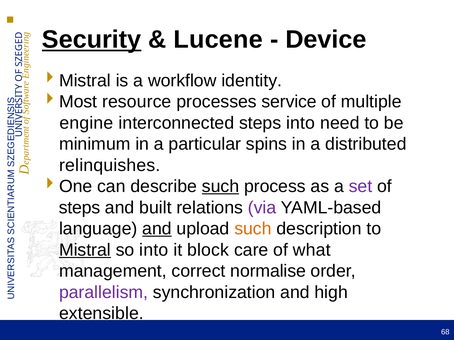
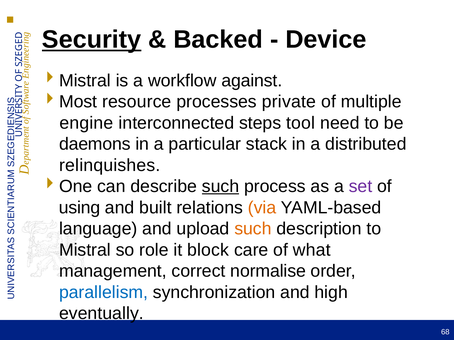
Lucene: Lucene -> Backed (218, 40)
identity: identity -> against (252, 81)
service: service -> private (289, 102)
steps into: into -> tool (301, 123)
minimum: minimum -> daemons (95, 144)
spins: spins -> stack (267, 144)
steps: steps -> using (80, 208)
via colour: purple -> orange (262, 208)
and underline: present -> none (157, 229)
Mistral underline: present -> none (85, 250)
so into: into -> role (154, 250)
parallelism colour: purple -> blue (104, 293)
extensible: extensible -> eventually (101, 314)
